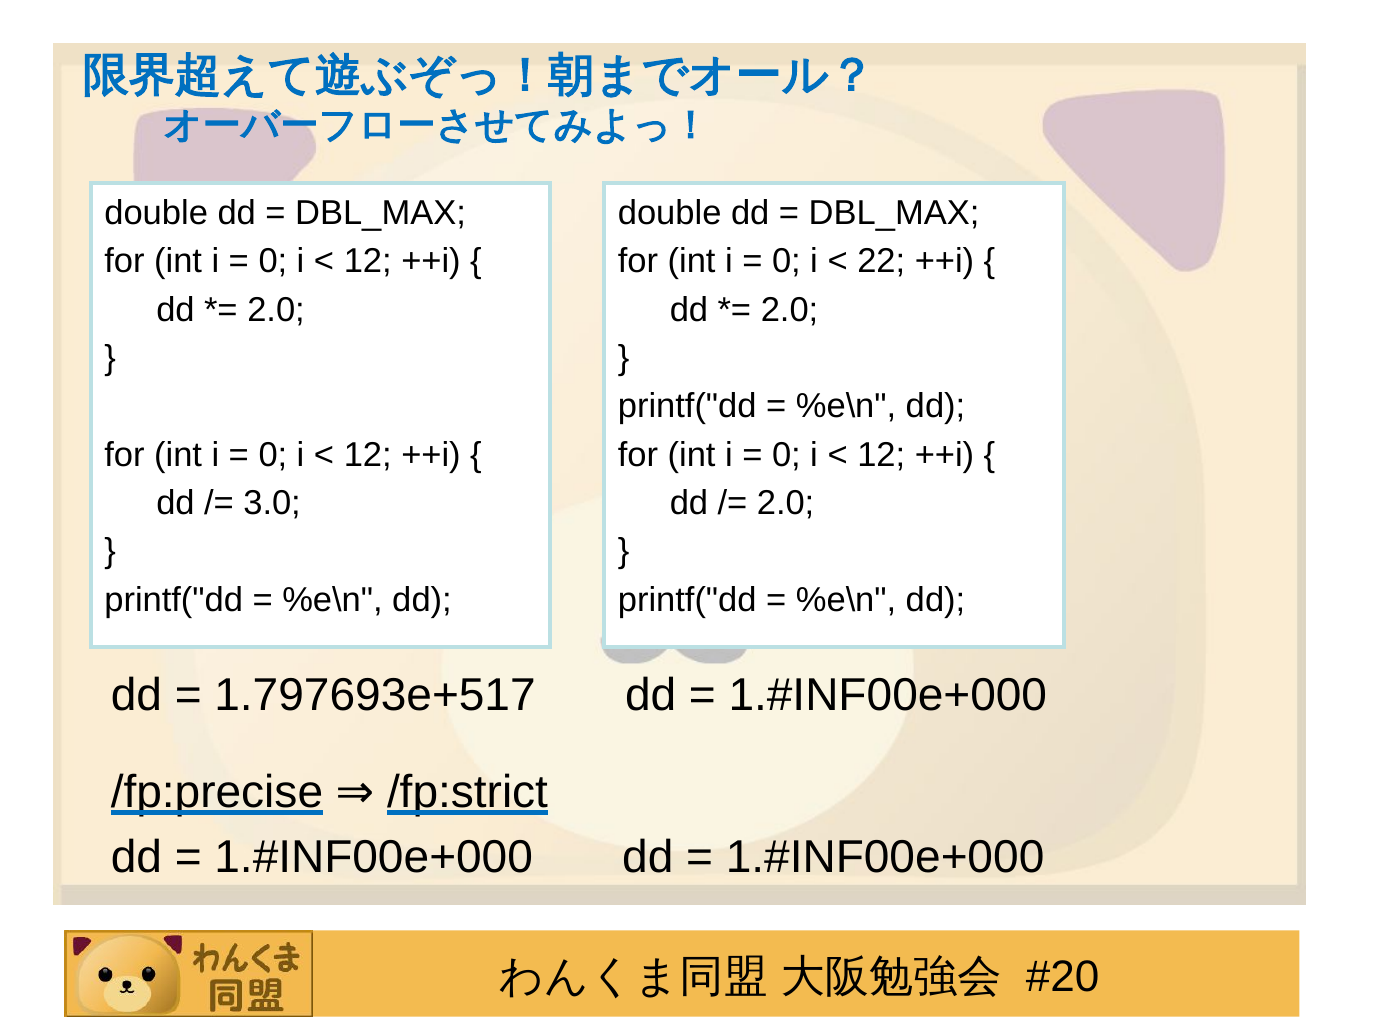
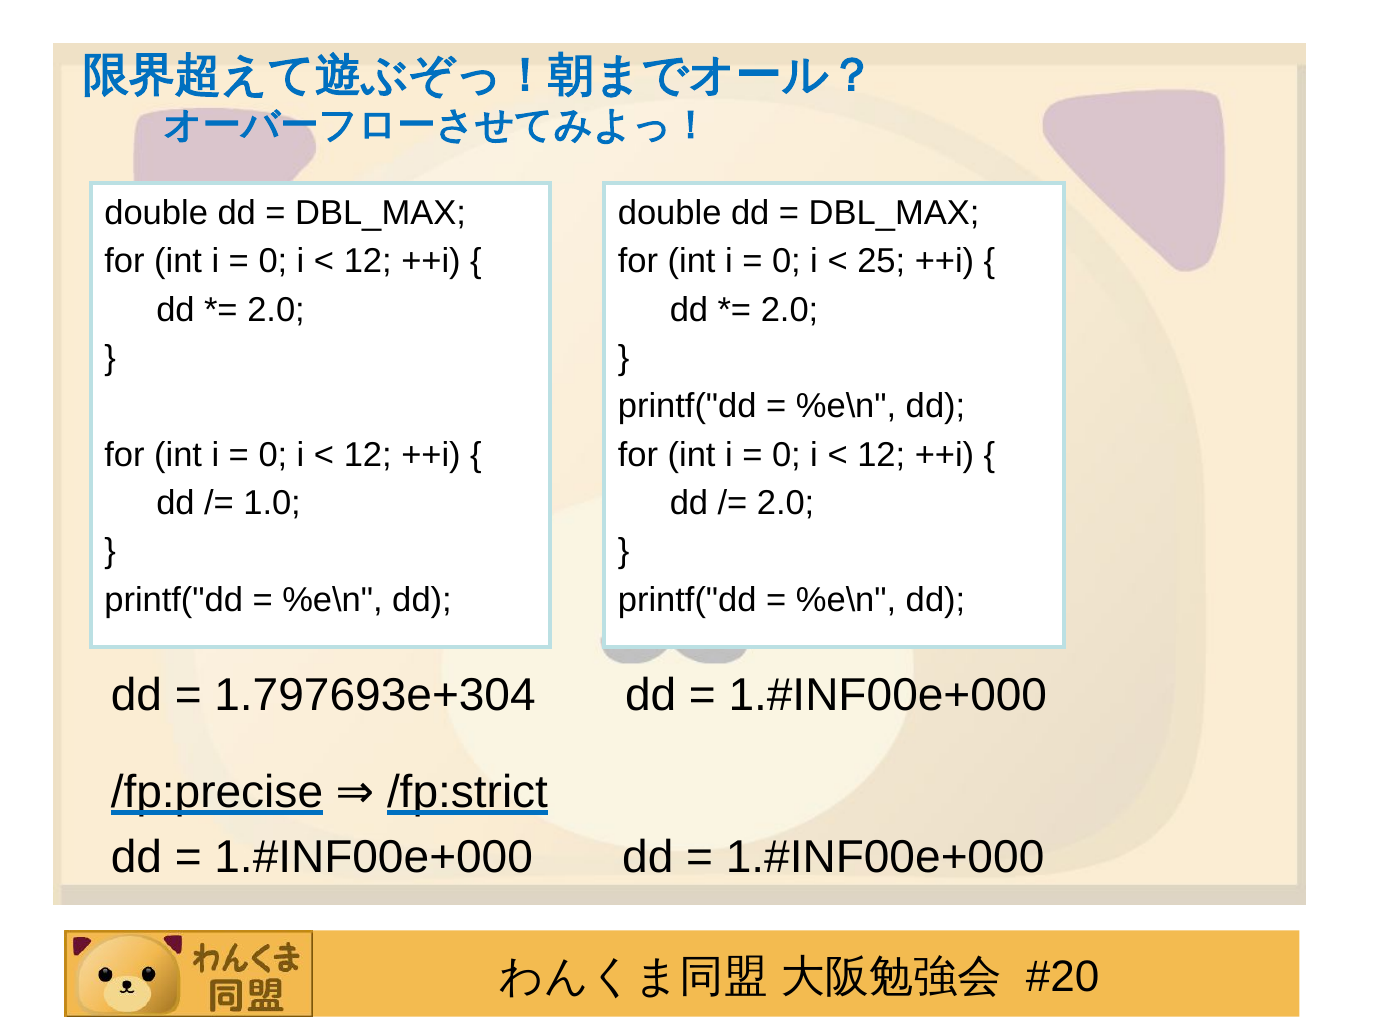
22: 22 -> 25 (881, 262)
3.0: 3.0 -> 1.0 (272, 503)
1.797693e+517: 1.797693e+517 -> 1.797693e+304 (375, 696)
